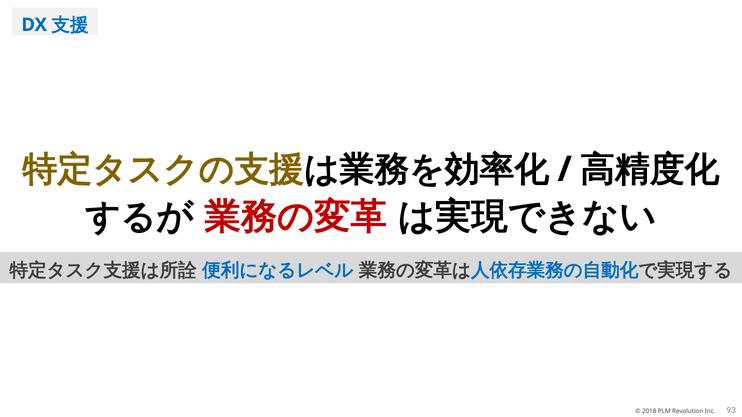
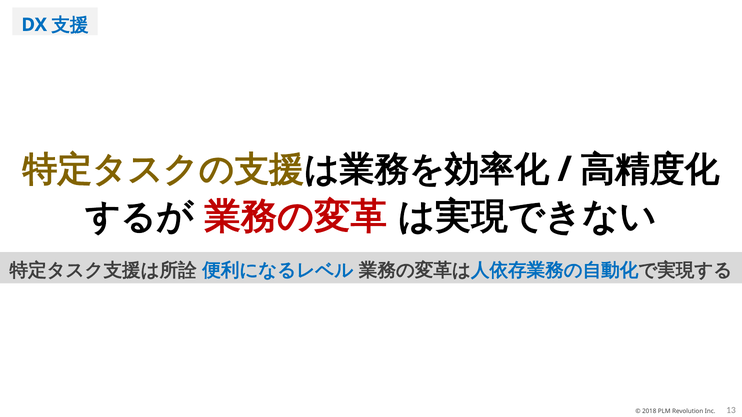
93: 93 -> 13 (731, 411)
